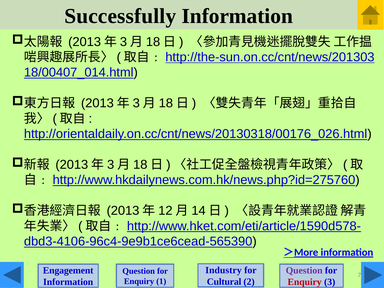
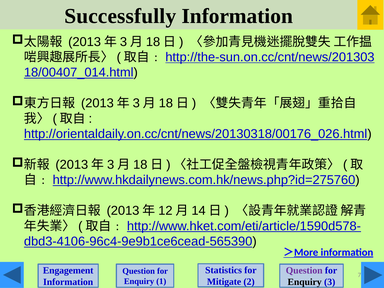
Industry: Industry -> Statistics (224, 270)
Cultural: Cultural -> Mitigate (224, 282)
Enquiry colour: red -> black (305, 282)
